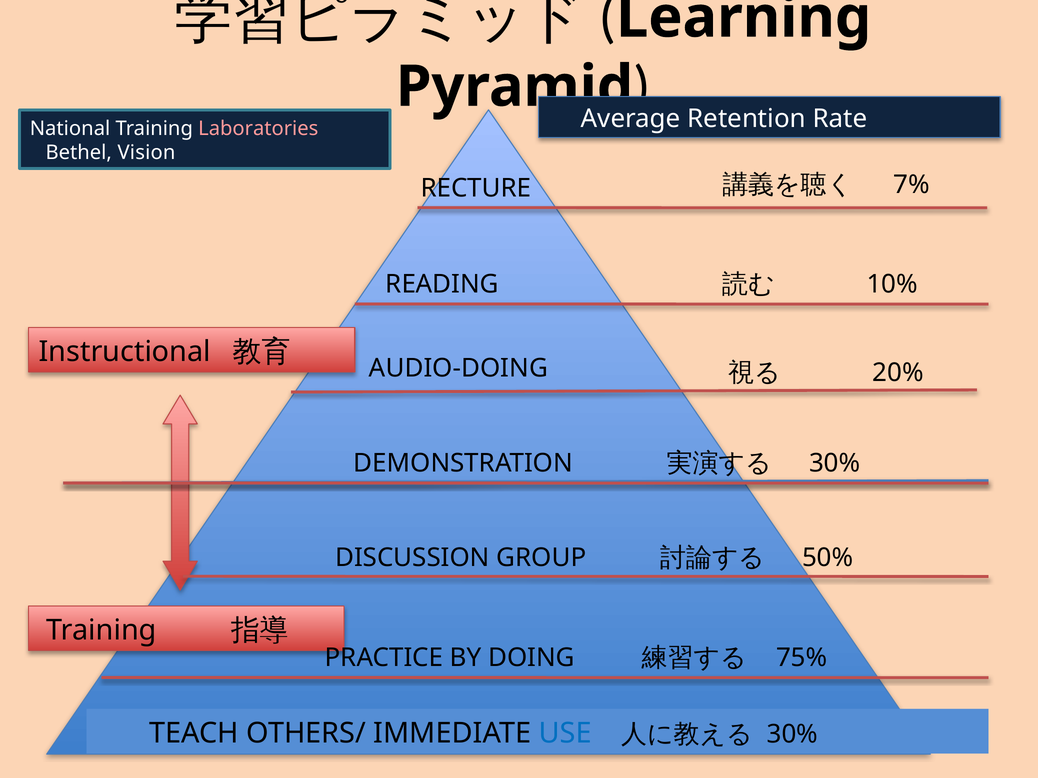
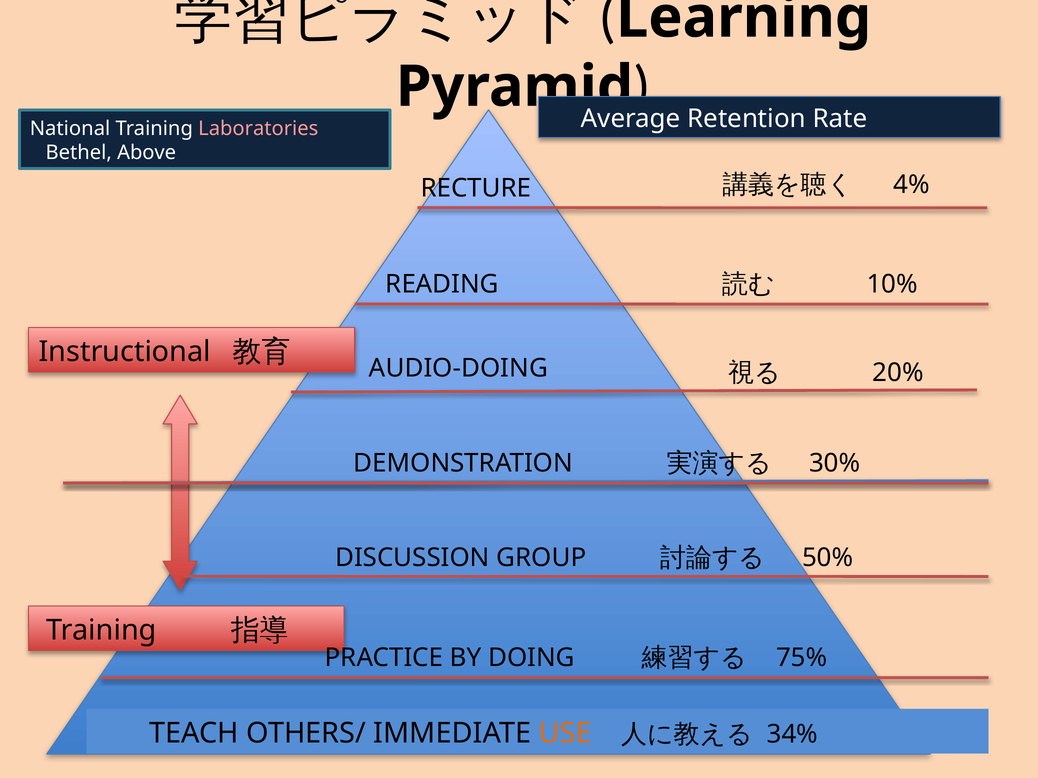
Vision: Vision -> Above (147, 153)
7%: 7% -> 4% (912, 185)
USE colour: blue -> orange (565, 734)
30%: 30% -> 34% (792, 735)
